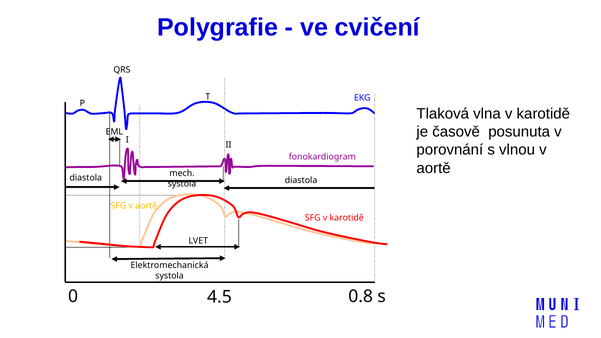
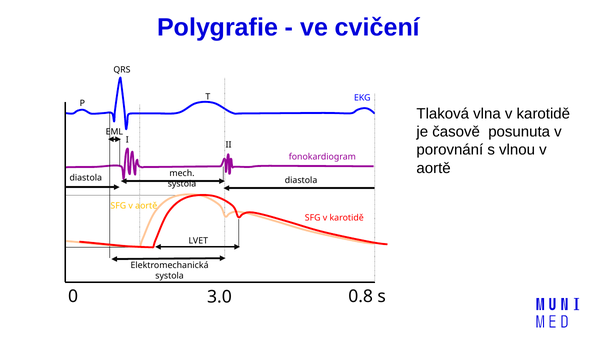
4.5: 4.5 -> 3.0 (219, 297)
